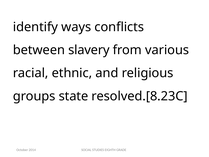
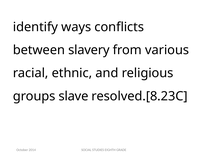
state: state -> slave (74, 96)
